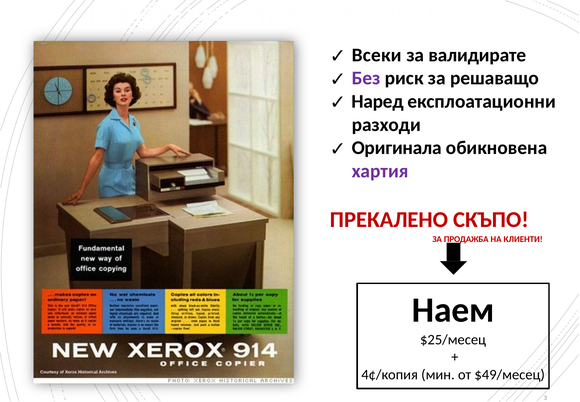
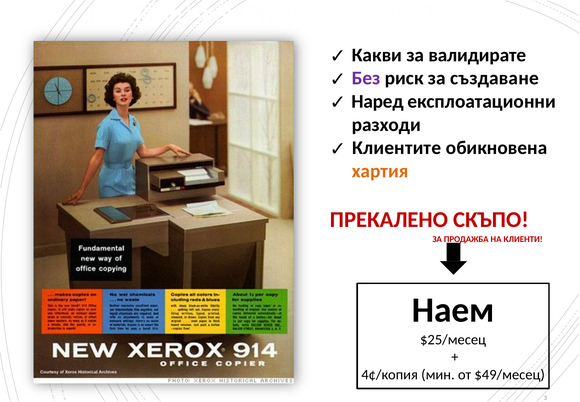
Всеки: Всеки -> Какви (377, 55)
решаващо: решаващо -> създаване (494, 78)
Оригинала: Оригинала -> Клиентите (397, 148)
хартия colour: purple -> orange (380, 171)
